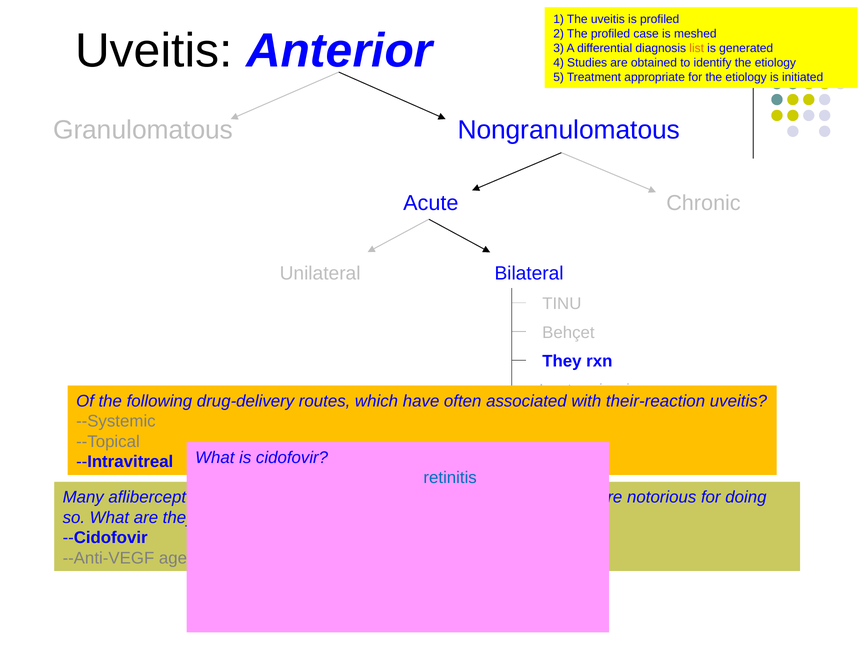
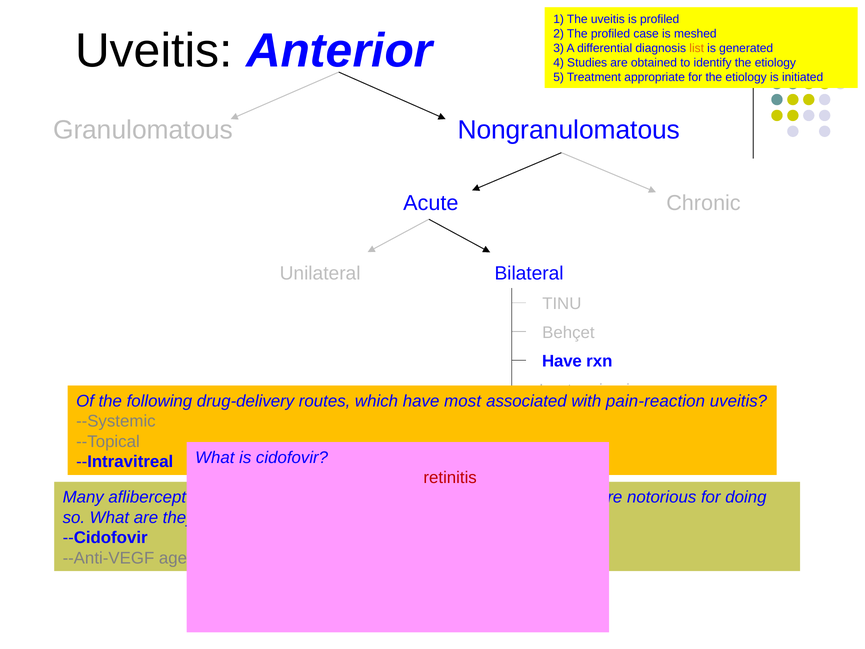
They: They -> Have (562, 361)
often: often -> most (463, 401)
their-reaction: their-reaction -> pain-reaction (656, 401)
retinitis colour: blue -> red (450, 478)
